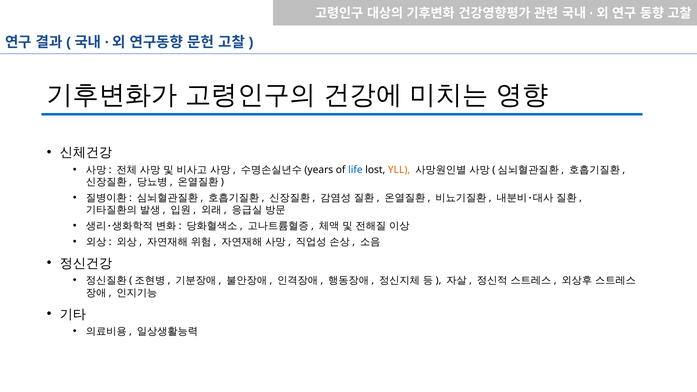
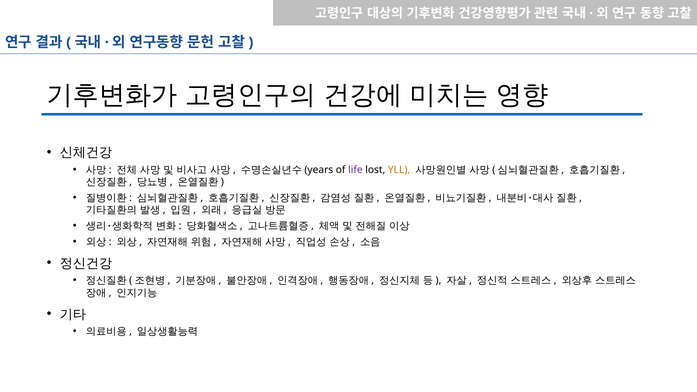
life colour: blue -> purple (355, 170)
